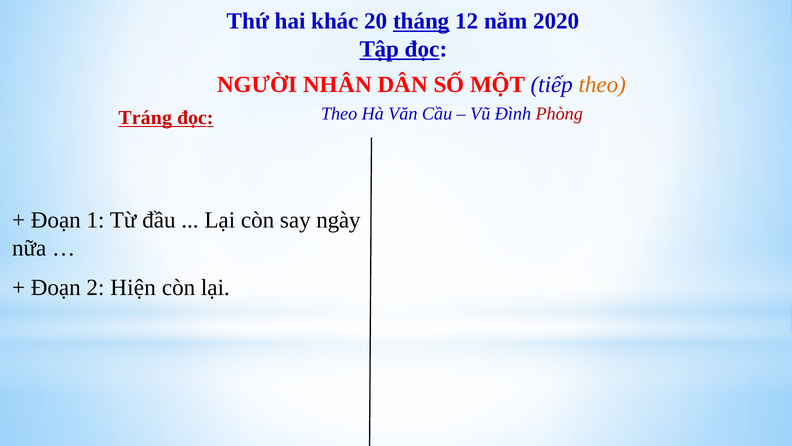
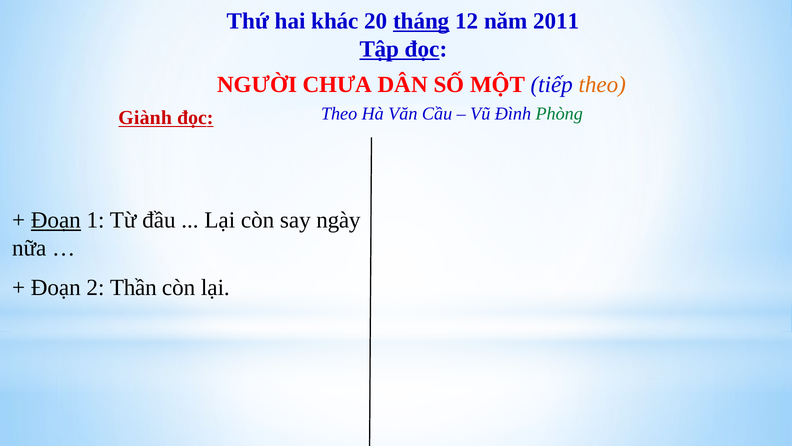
2020: 2020 -> 2011 (556, 21)
NHÂN: NHÂN -> CHƯA (338, 84)
Phòng colour: red -> green (559, 114)
Tráng: Tráng -> Giành (145, 118)
Đoạn underline: none -> present (56, 220)
Hiện: Hiện -> Thần (133, 287)
